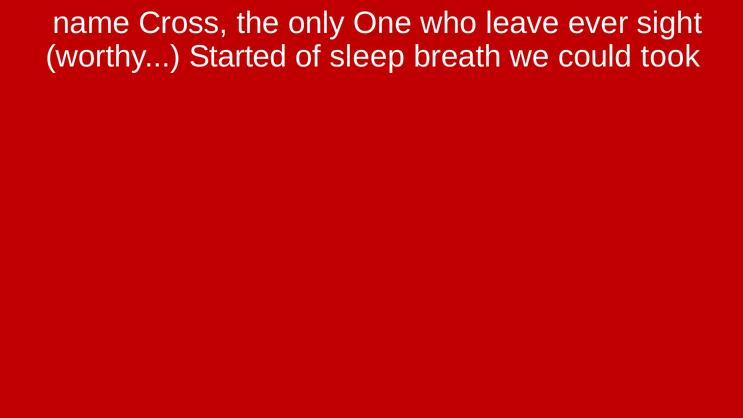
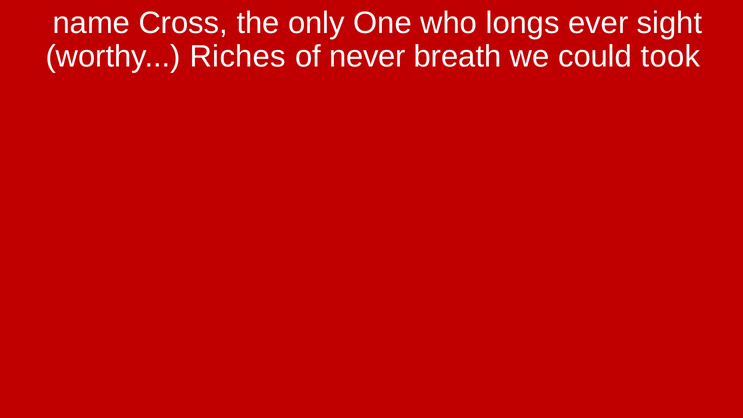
leave: leave -> longs (523, 23)
Started: Started -> Riches (238, 56)
sleep: sleep -> never (368, 56)
